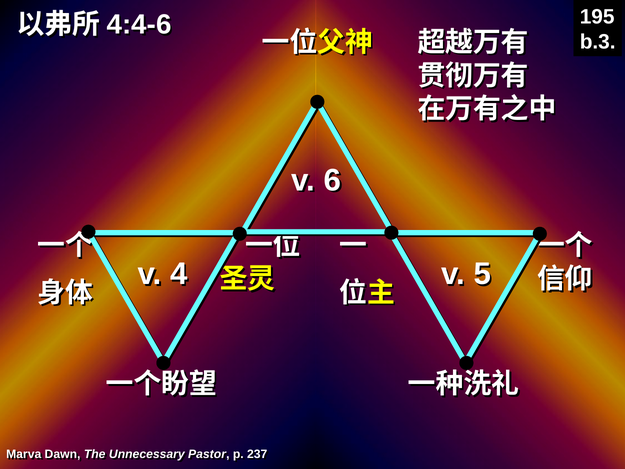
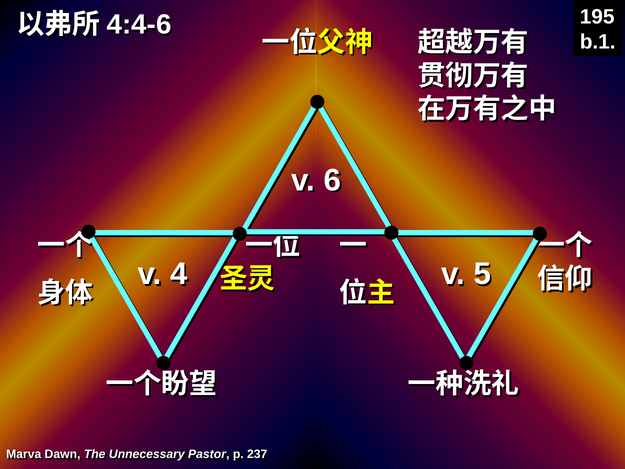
b.3: b.3 -> b.1 (598, 42)
